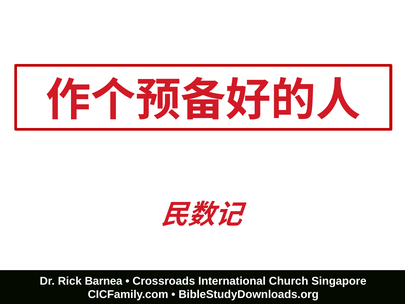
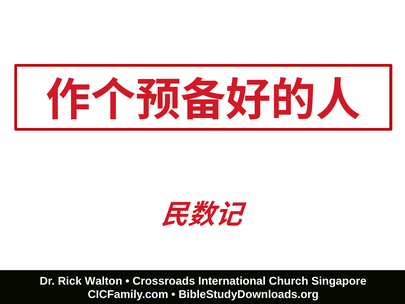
Barnea: Barnea -> Walton (104, 281)
